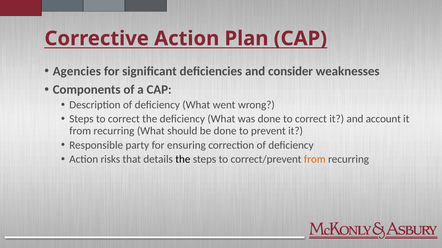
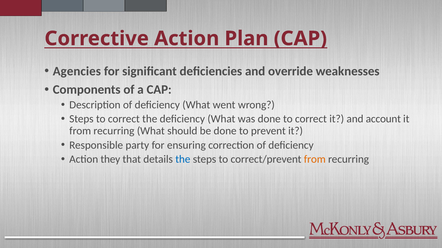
consider: consider -> override (291, 71)
risks: risks -> they (110, 160)
the colour: black -> blue (183, 160)
